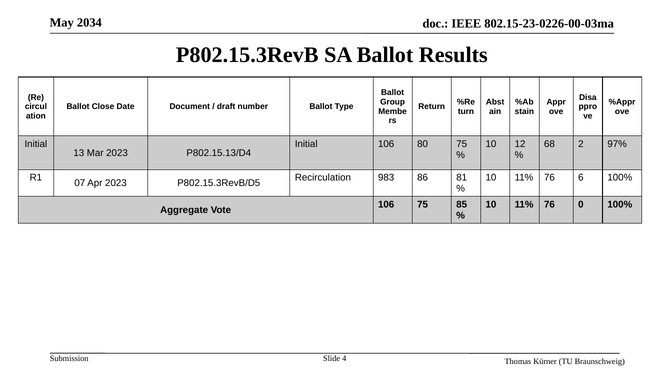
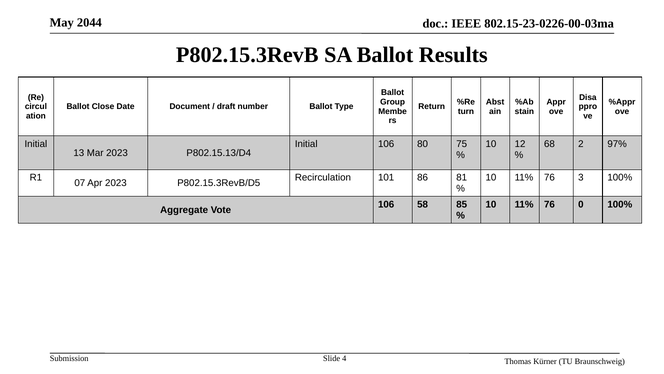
2034: 2034 -> 2044 (89, 23)
983: 983 -> 101 (386, 177)
6: 6 -> 3 (581, 177)
106 75: 75 -> 58 (423, 204)
